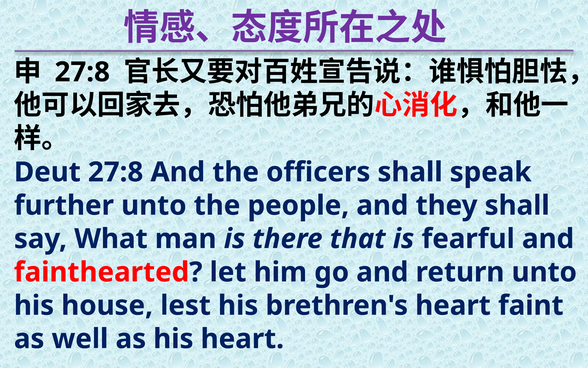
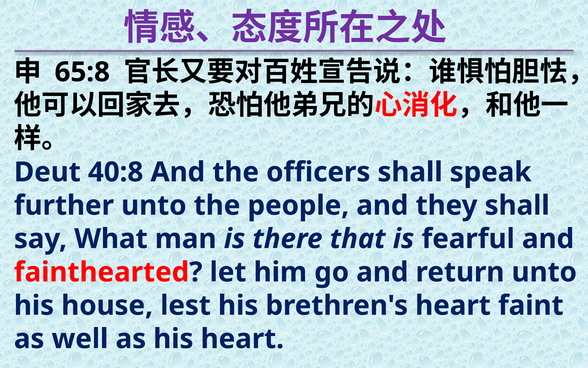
27:8: 27:8 -> 65:8 (82, 72)
Deut 27:8: 27:8 -> 40:8 (116, 172)
